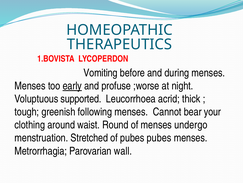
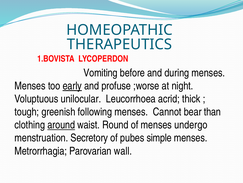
supported: supported -> unilocular (81, 99)
your: your -> than (212, 112)
around underline: none -> present (61, 124)
Stretched: Stretched -> Secretory (89, 137)
pubes pubes: pubes -> simple (159, 137)
